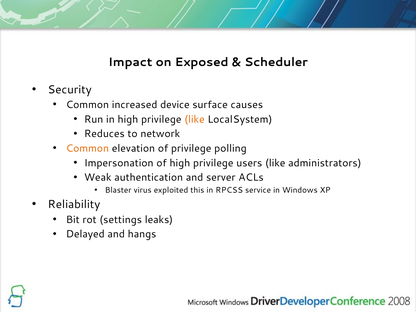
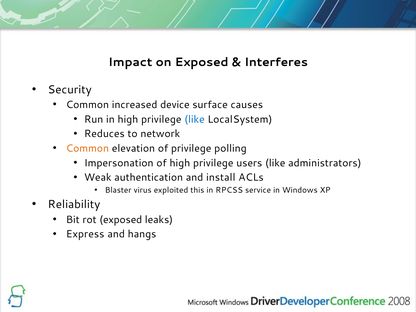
Scheduler: Scheduler -> Interferes (276, 62)
like colour: orange -> blue (195, 119)
server: server -> install (221, 178)
rot settings: settings -> exposed (121, 220)
Delayed: Delayed -> Express (85, 234)
